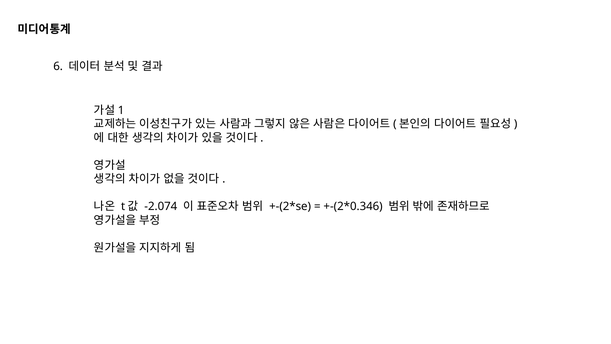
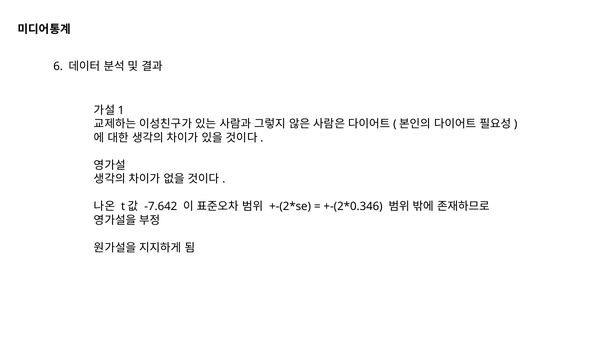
-2.074: -2.074 -> -7.642 (161, 206)
